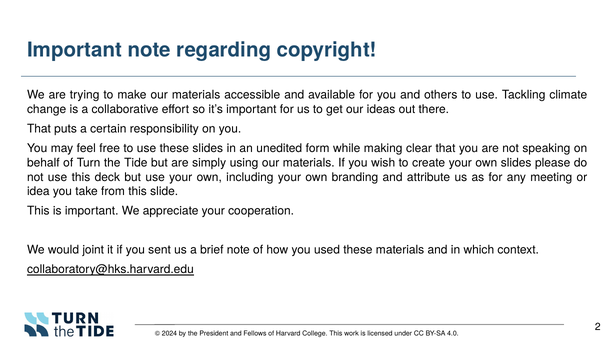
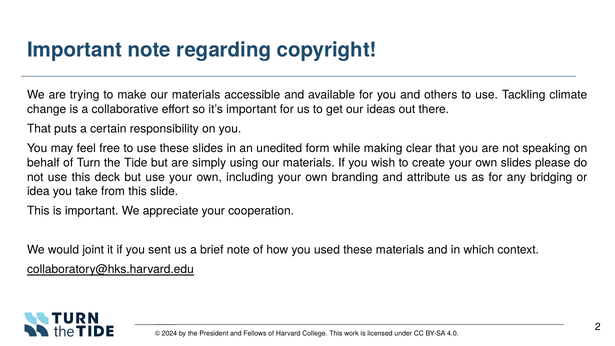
meeting: meeting -> bridging (551, 177)
